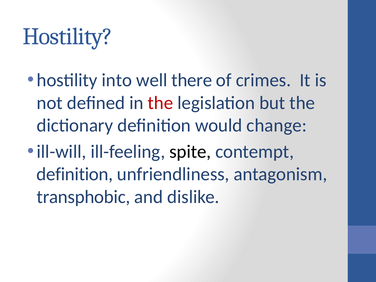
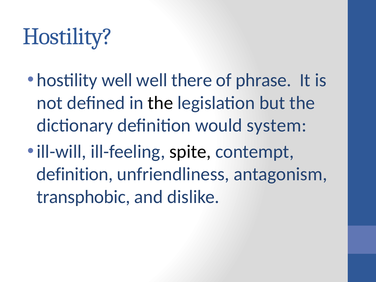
hostility into: into -> well (117, 80)
crimes: crimes -> phrase (263, 80)
the colour: red -> black (160, 103)
change: change -> system (277, 125)
